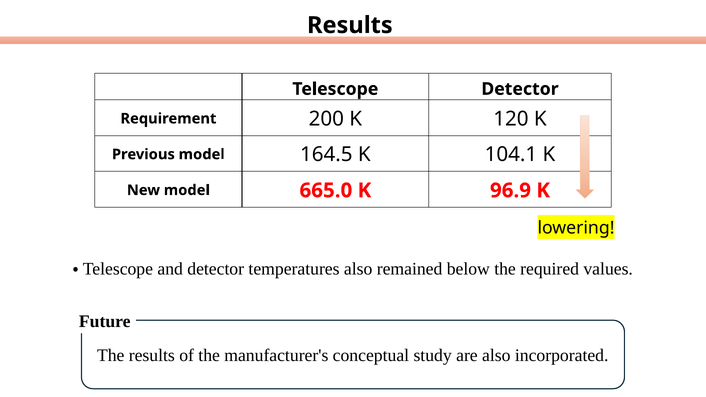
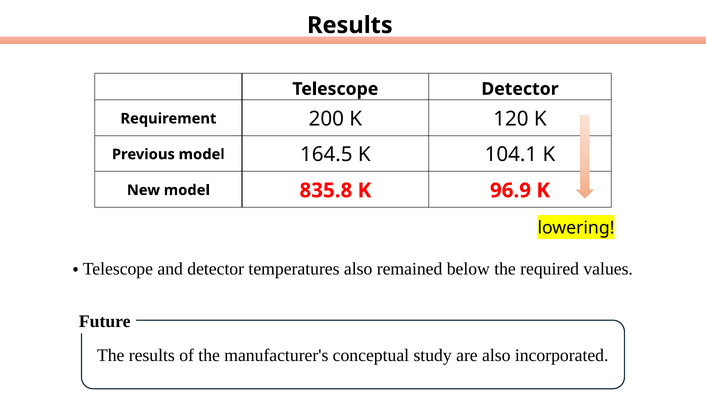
665.0: 665.0 -> 835.8 (326, 191)
